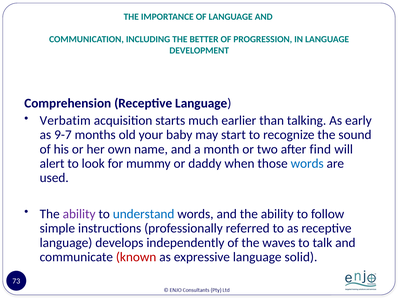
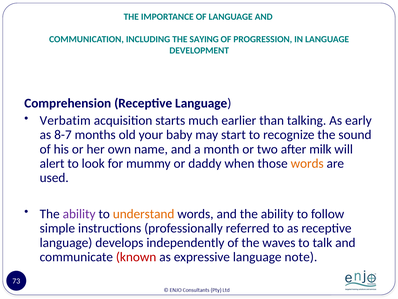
BETTER: BETTER -> SAYING (204, 39)
9-7: 9-7 -> 8-7 (63, 135)
find: find -> milk (320, 149)
words colour: blue -> orange (307, 163)
understand colour: blue -> orange (144, 214)
solid: solid -> note (301, 257)
